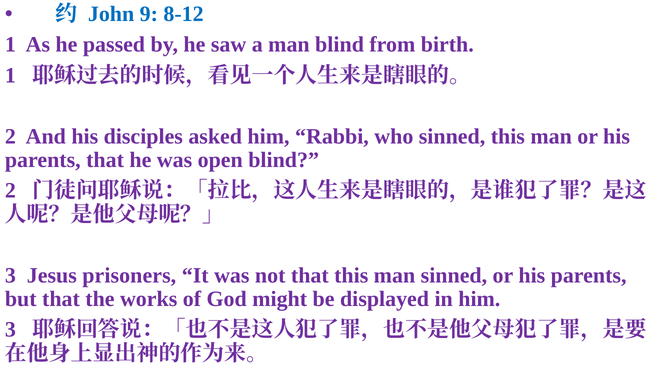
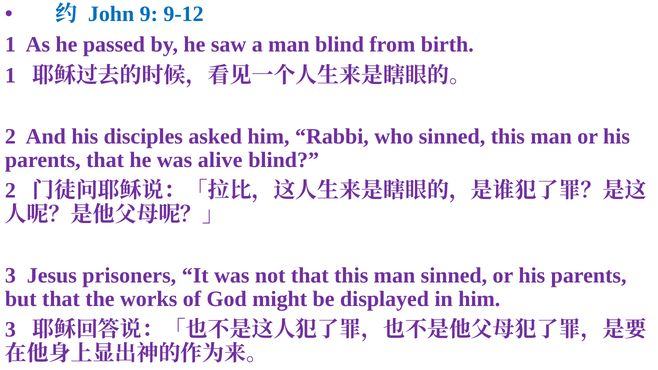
8-12: 8-12 -> 9-12 (184, 14)
open: open -> alive (220, 160)
